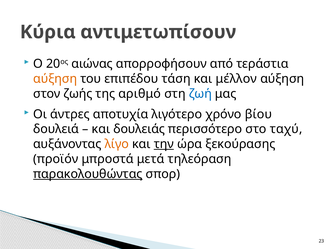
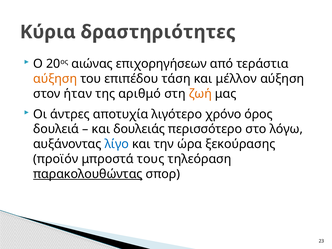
αντιμετωπίσουν: αντιμετωπίσουν -> δραστηριότητες (158, 32)
απορροφήσουν: απορροφήσουν -> επιχορηγήσεων (161, 64)
ζωής: ζωής -> ήταν (78, 94)
ζωή colour: blue -> orange (200, 94)
βίου: βίου -> όρος (259, 114)
ταχύ: ταχύ -> λόγω (286, 129)
λίγο colour: orange -> blue (117, 144)
την underline: present -> none (164, 144)
μετά: μετά -> τους (151, 159)
